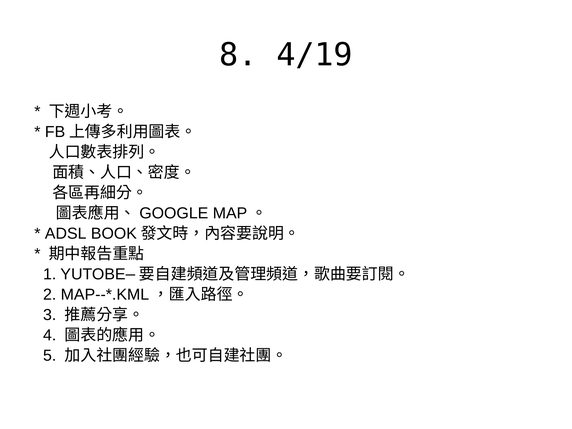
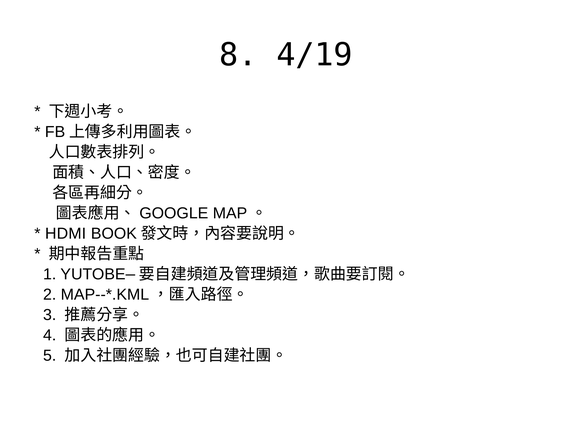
ADSL: ADSL -> HDMI (66, 233)
